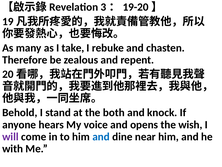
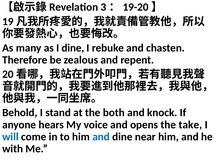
I take: take -> dine (73, 48)
wish: wish -> take (190, 124)
will colour: purple -> blue (10, 136)
